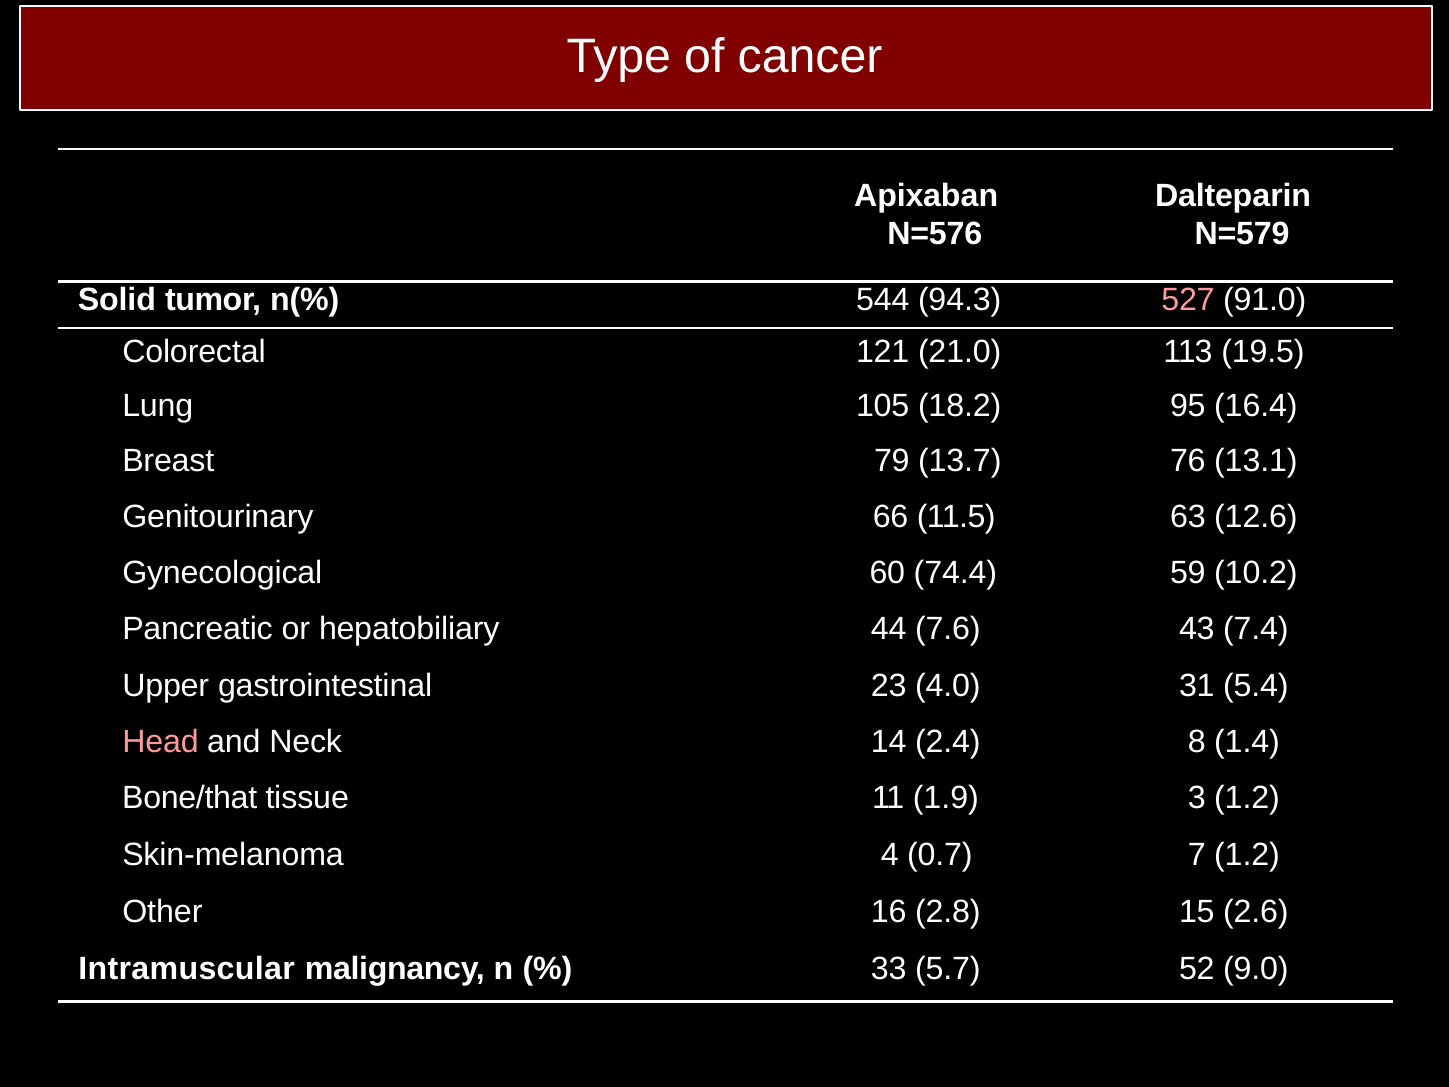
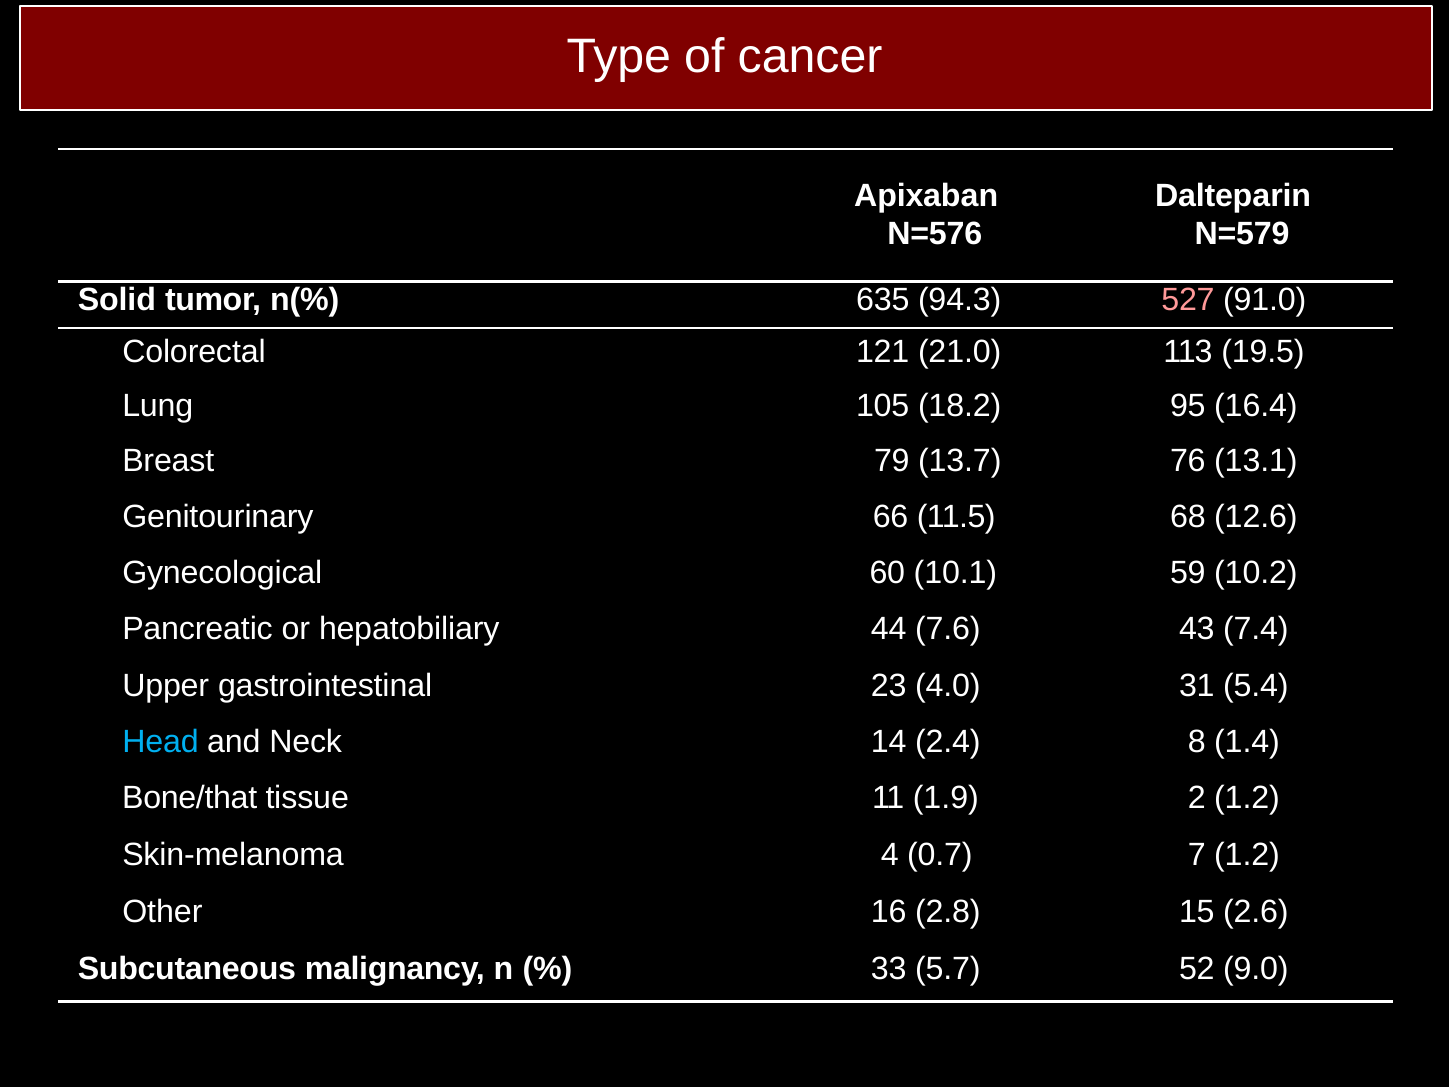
544: 544 -> 635 (883, 300)
63: 63 -> 68 (1188, 517)
74.4: 74.4 -> 10.1 (955, 573)
Head colour: pink -> light blue (161, 742)
3: 3 -> 2 (1197, 798)
Intramuscular: Intramuscular -> Subcutaneous (187, 969)
